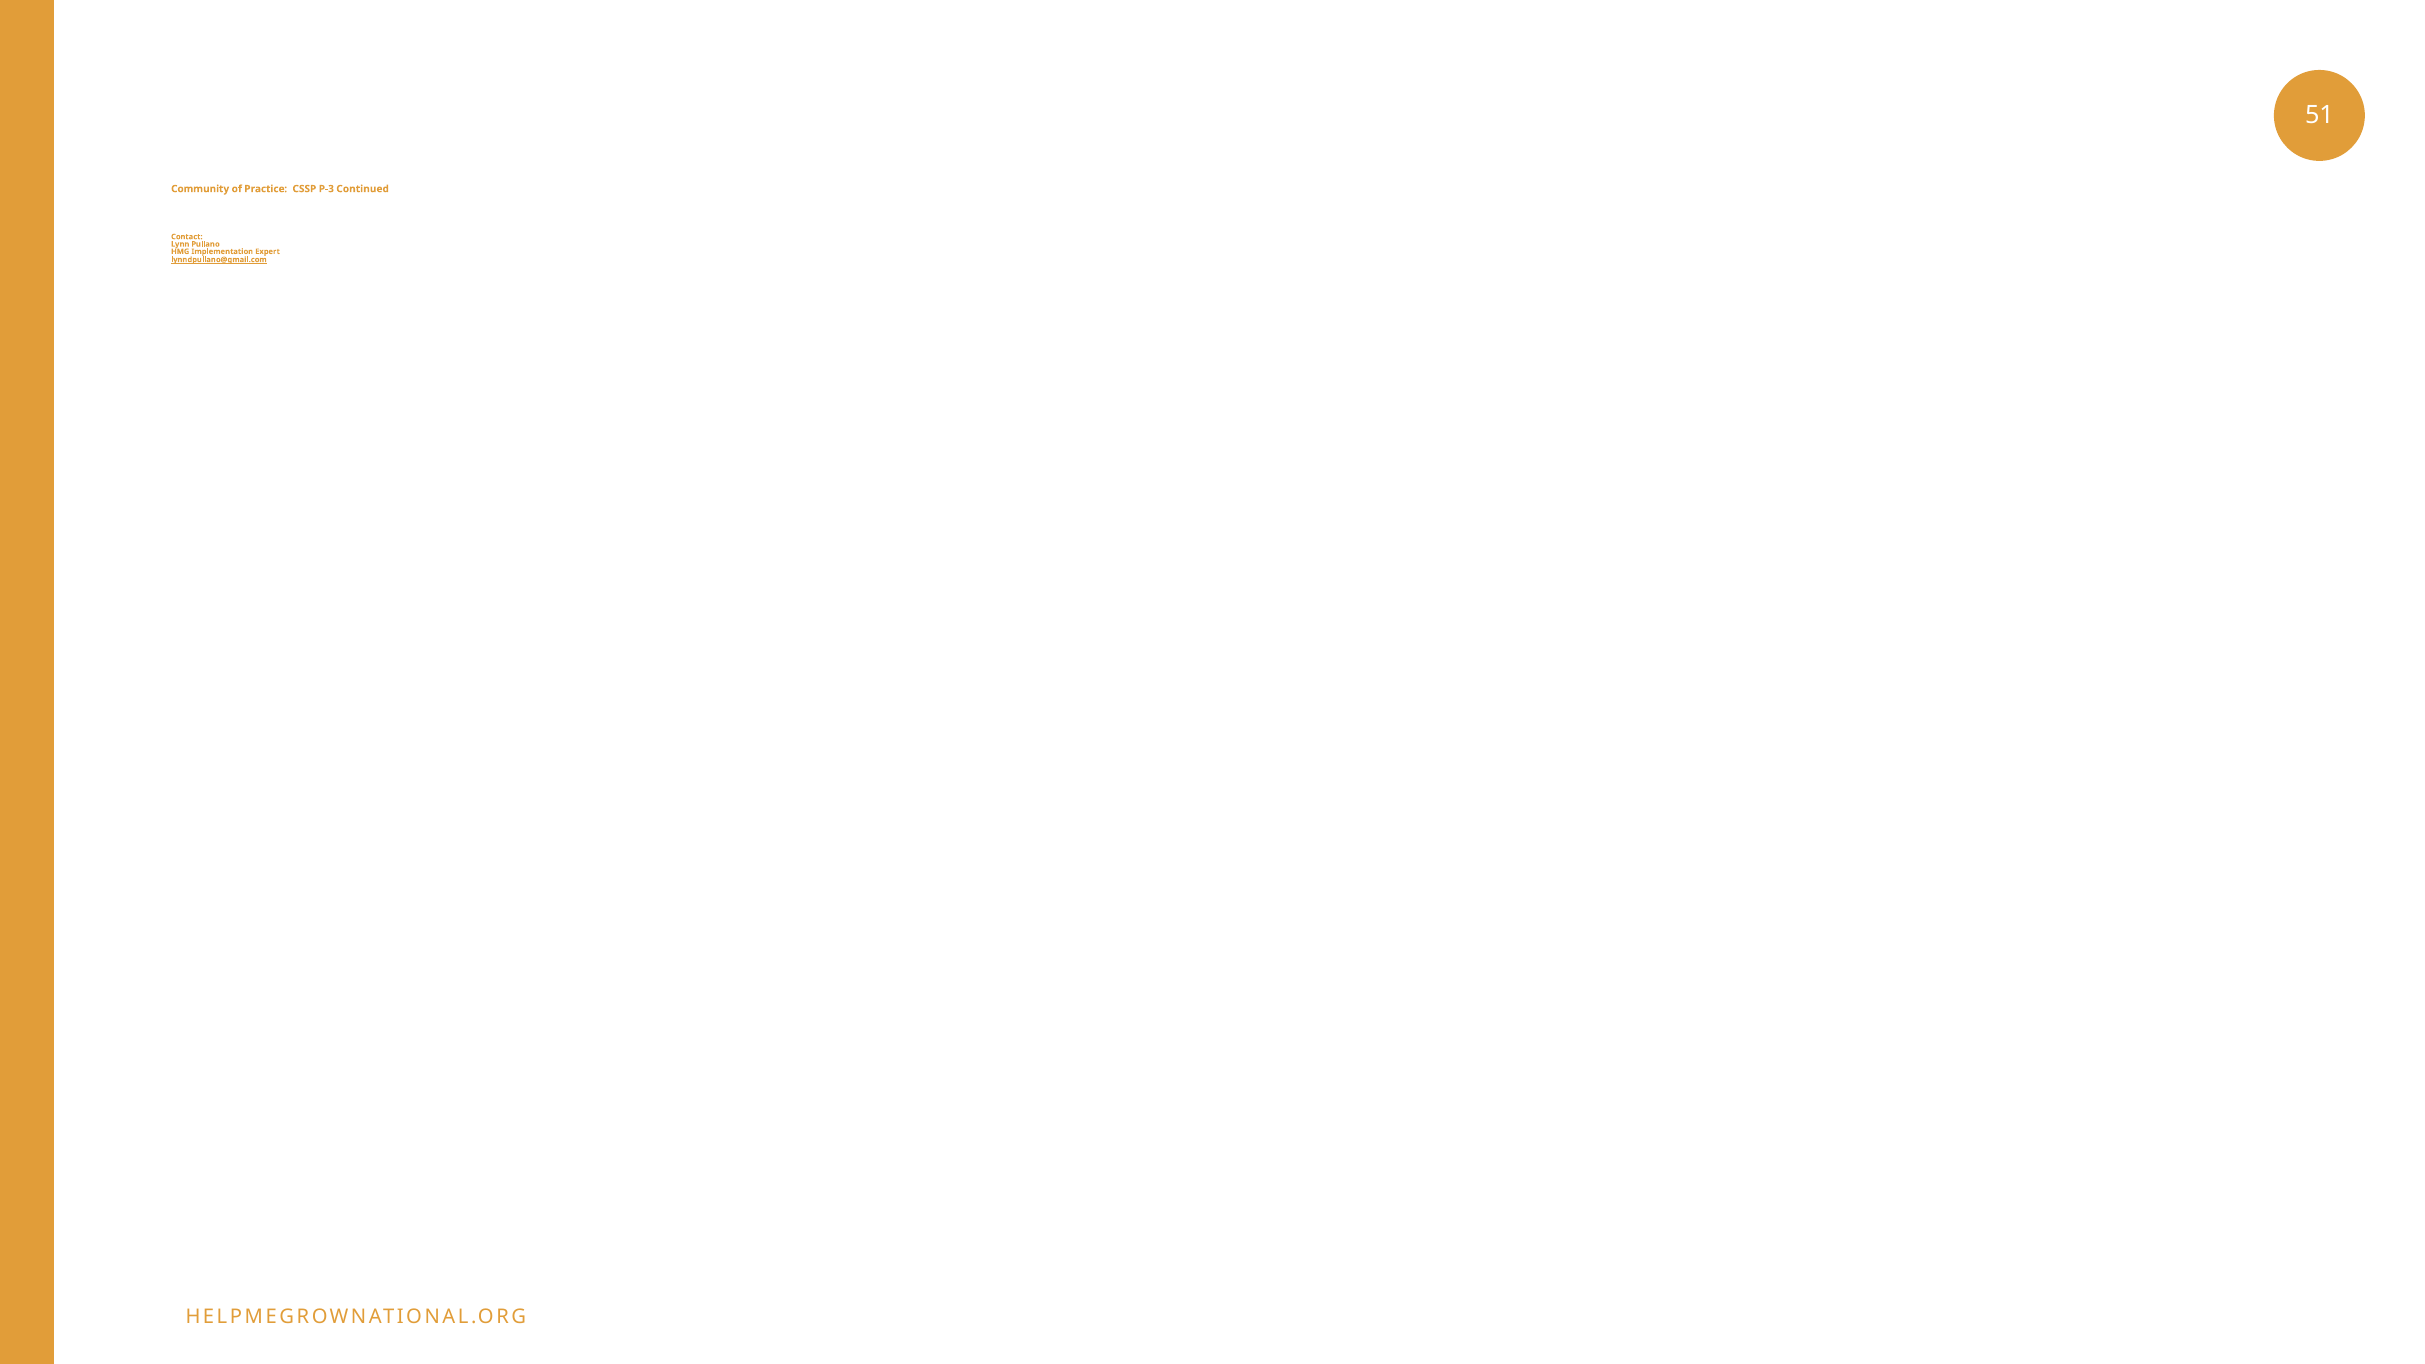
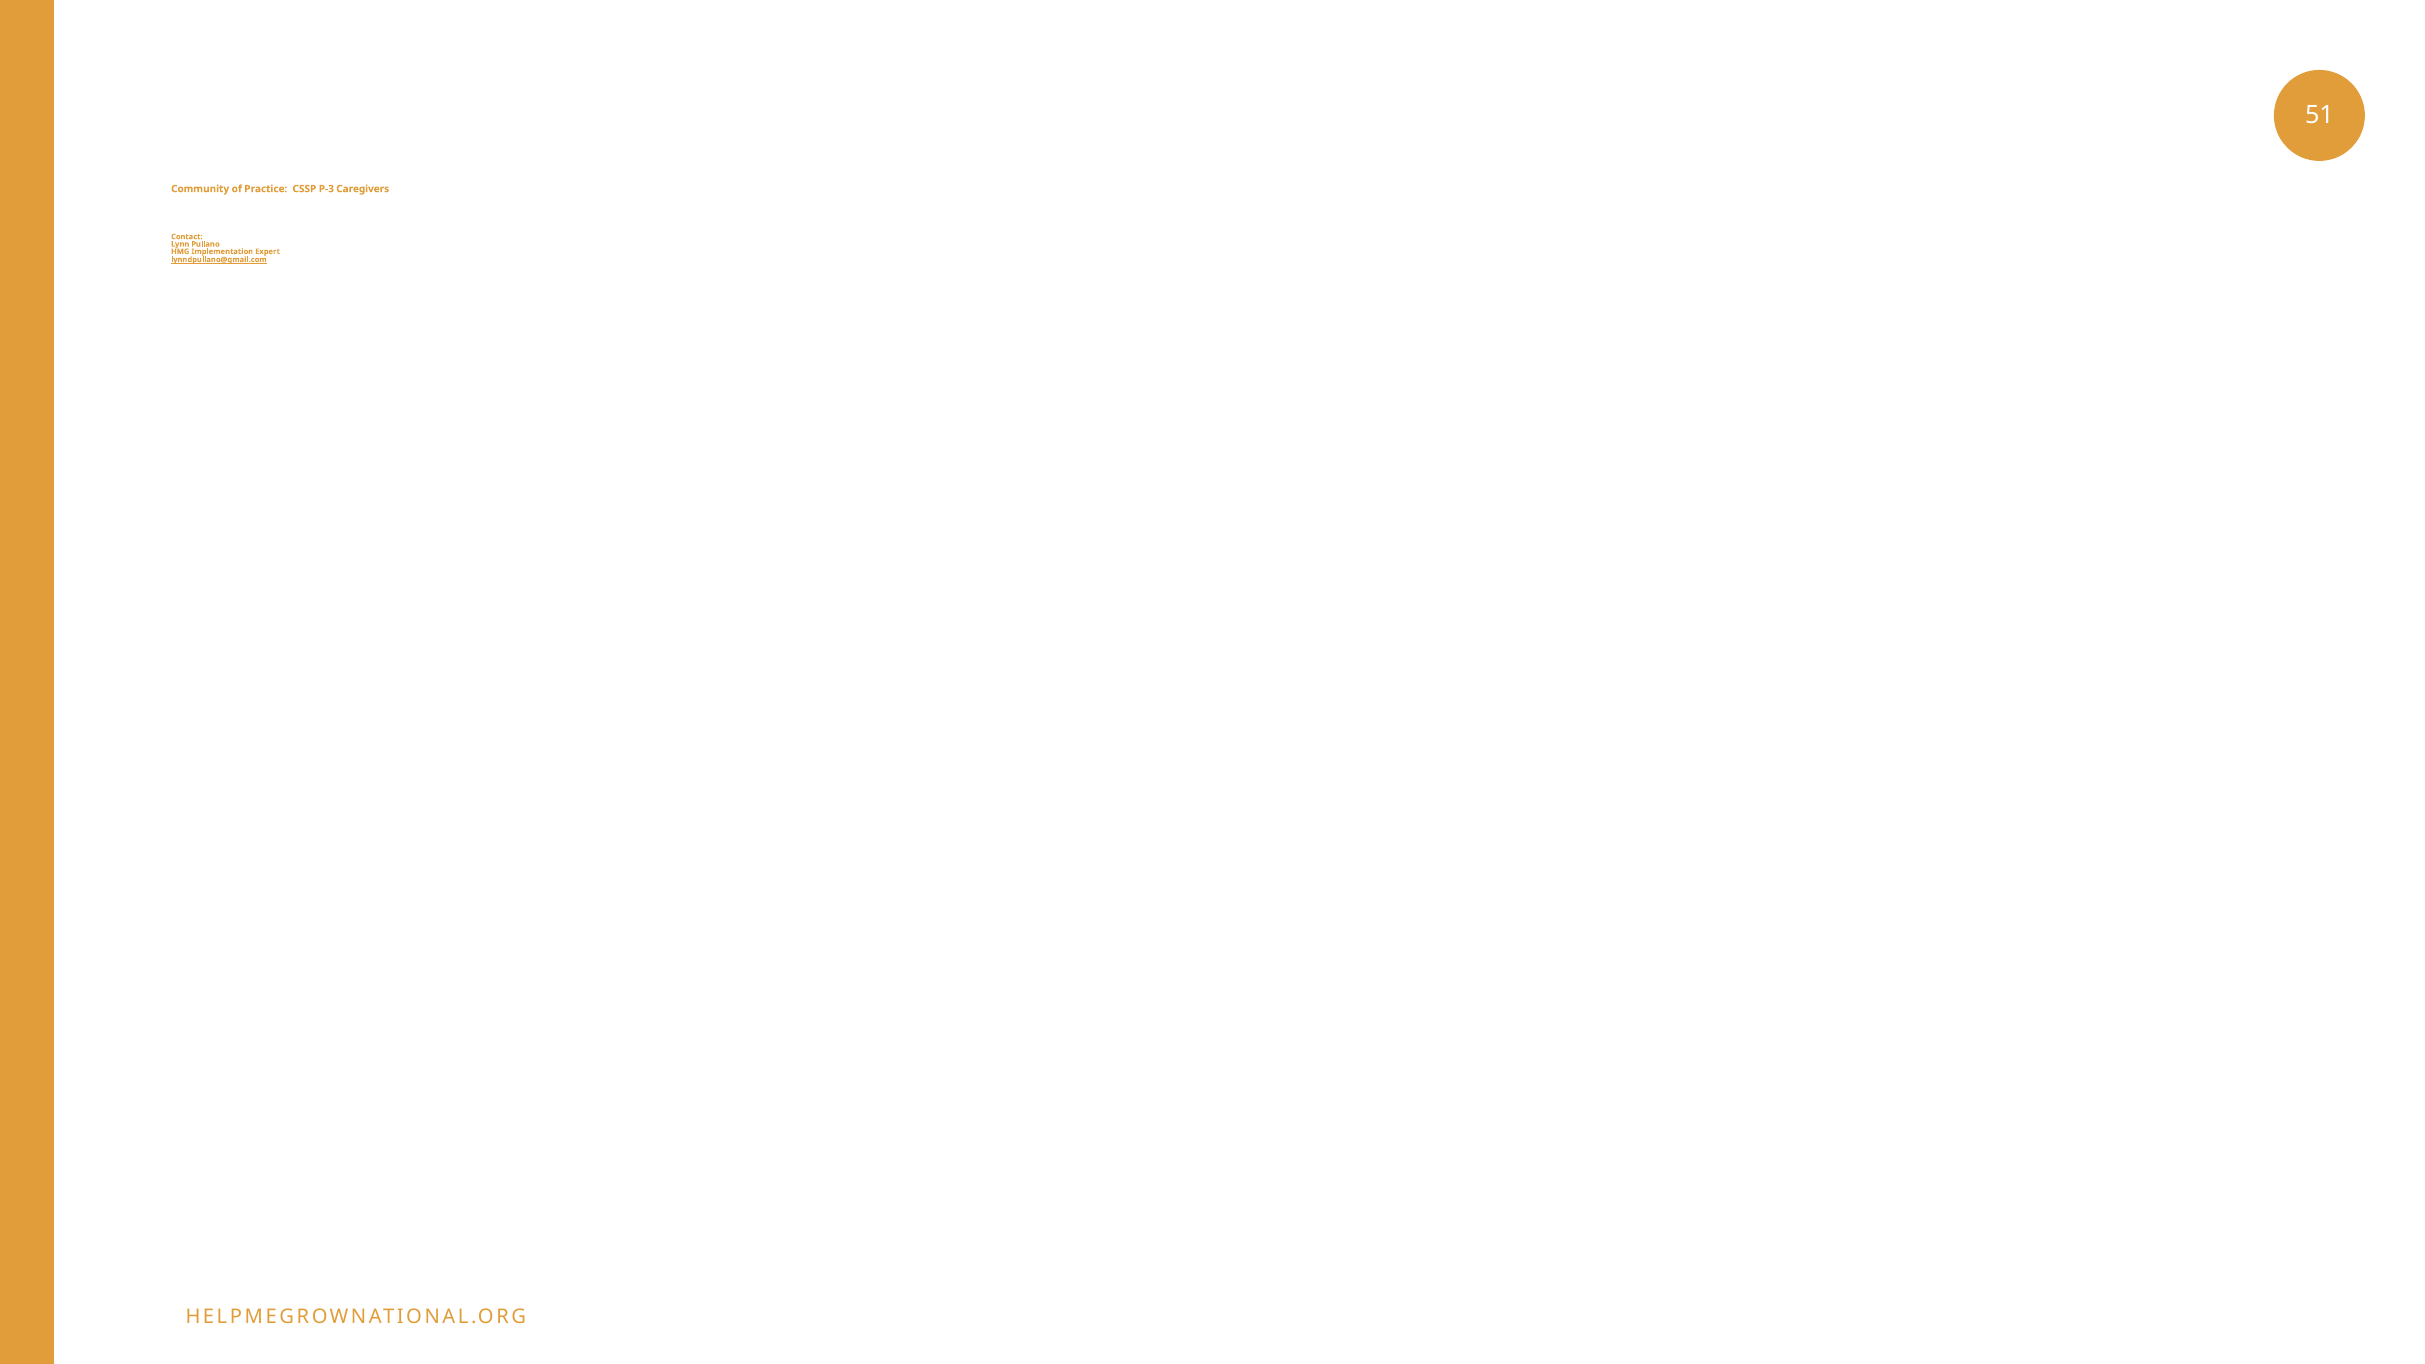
Continued: Continued -> Caregivers (363, 189)
